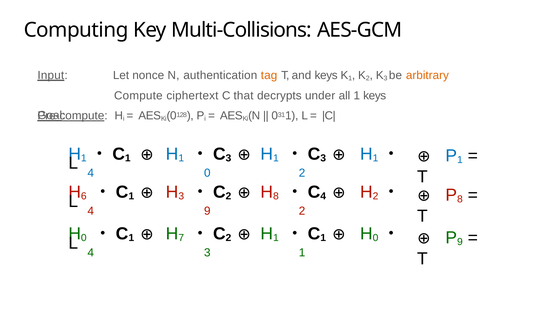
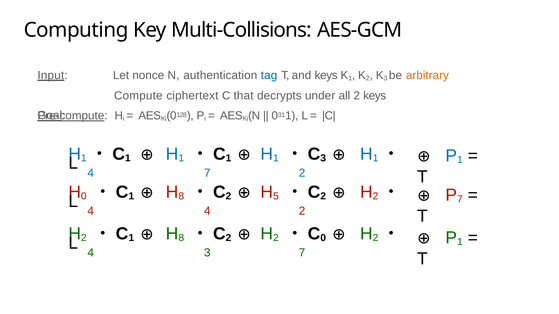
tag colour: orange -> blue (269, 75)
all 1: 1 -> 2 (357, 96)
3: 3 -> 1 (228, 158)
4 0: 0 -> 7 (207, 173)
6: 6 -> 0 (84, 196)
3: 3 -> 8 (181, 196)
8: 8 -> 5 (276, 196)
4: 4 -> 2 (323, 196)
8: 8 -> 7 (460, 199)
4 9: 9 -> 4 (207, 211)
0: 0 -> 2 (84, 238)
7: 7 -> 8 (181, 238)
1: 1 -> 2 (276, 238)
1: 1 -> 0 (323, 238)
0: 0 -> 2 (376, 238)
9: 9 -> 1 (460, 242)
3 1: 1 -> 7 (302, 253)
